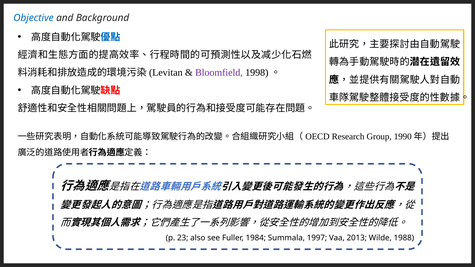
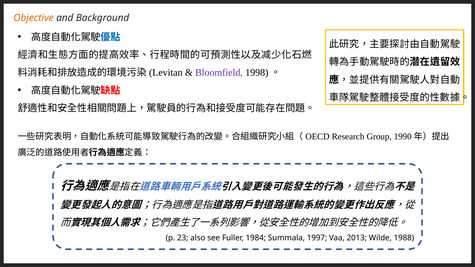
Objective colour: blue -> orange (34, 18)
